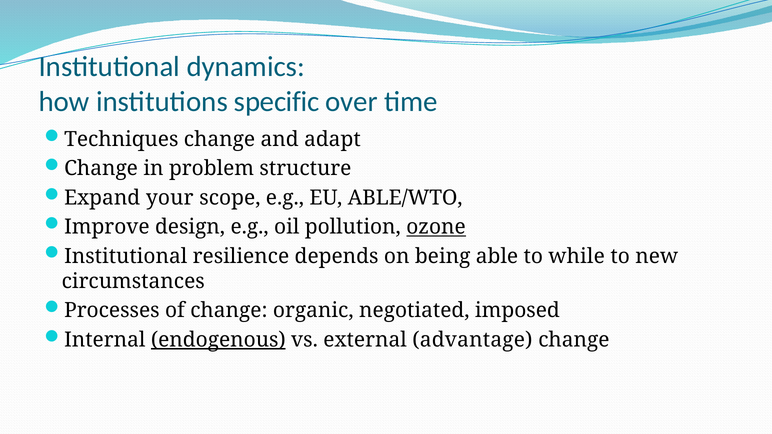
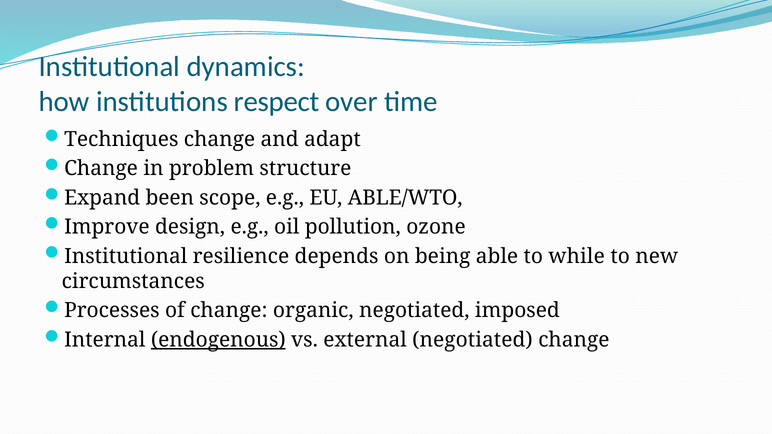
specific: specific -> respect (277, 102)
your: your -> been (170, 198)
ozone underline: present -> none (436, 227)
external advantage: advantage -> negotiated (472, 340)
